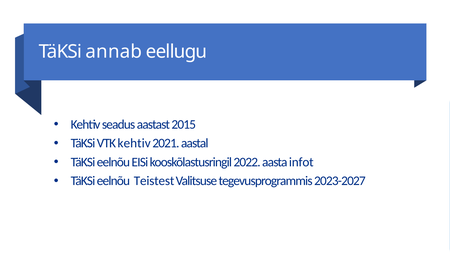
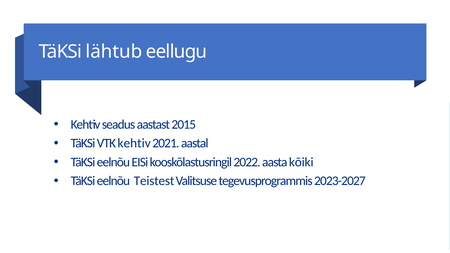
annab: annab -> lähtub (114, 52)
infot: infot -> kõiki (301, 162)
